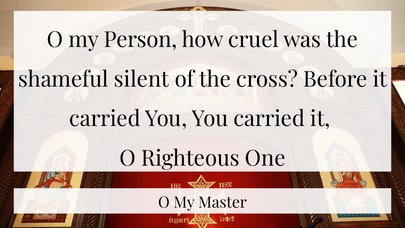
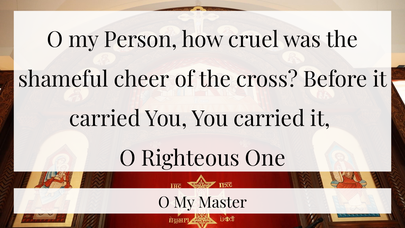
silent: silent -> cheer (142, 79)
